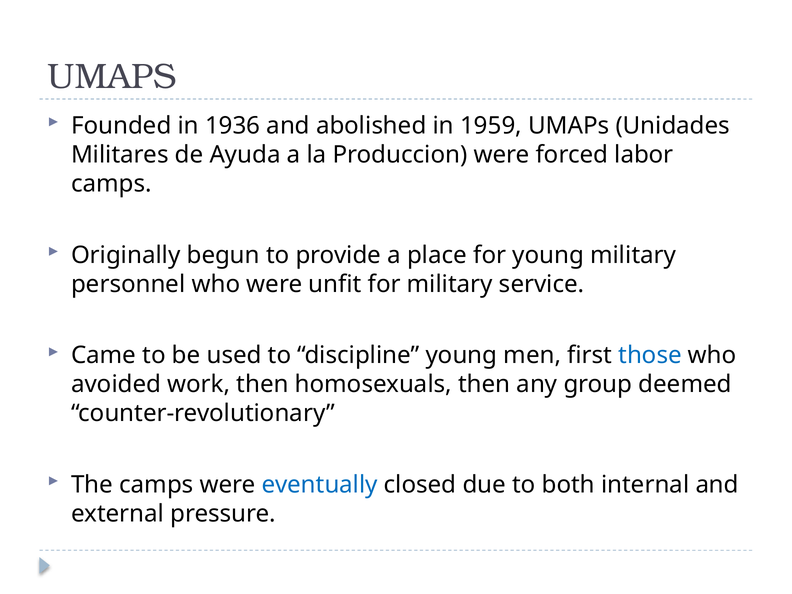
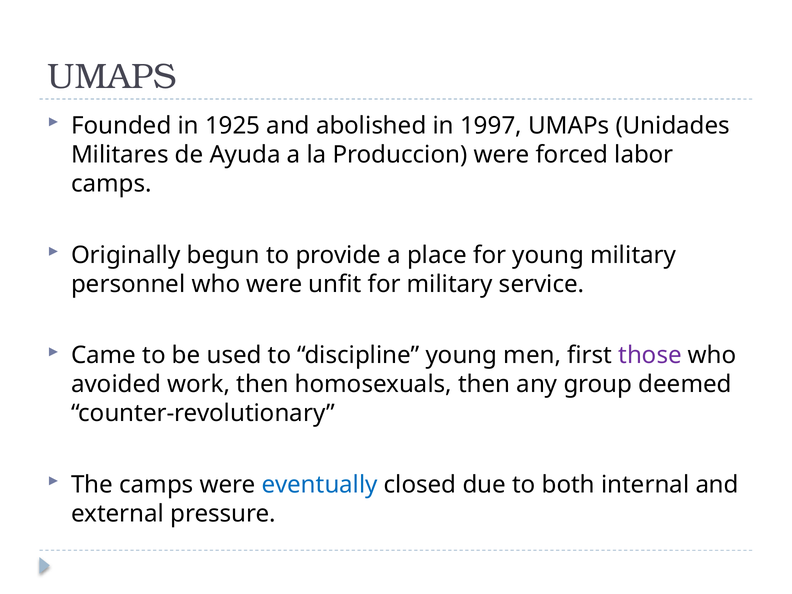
1936: 1936 -> 1925 (233, 126)
1959: 1959 -> 1997 (491, 126)
those colour: blue -> purple (650, 355)
